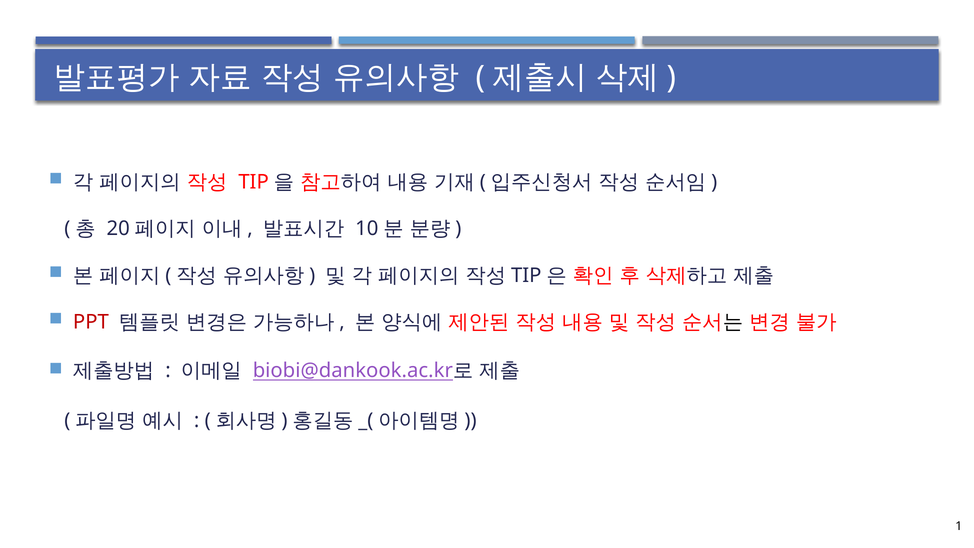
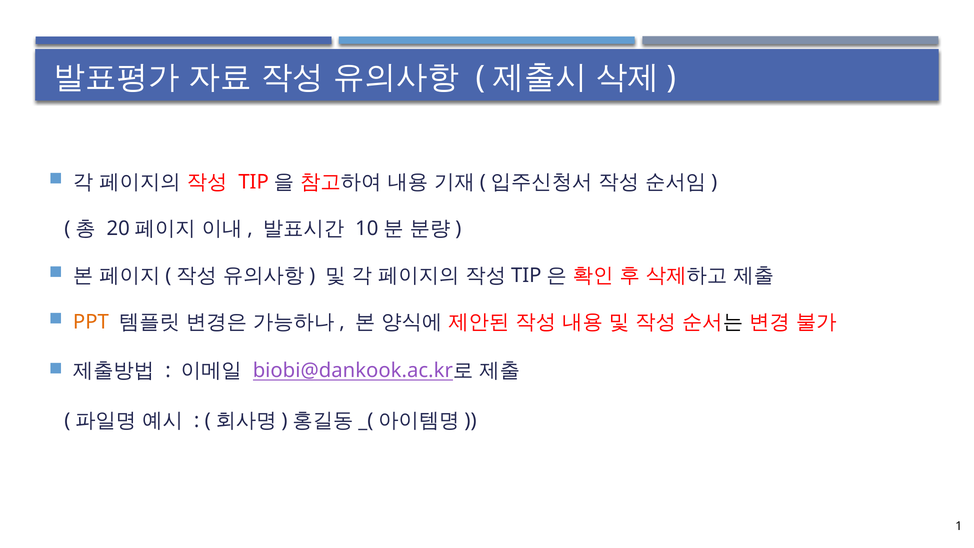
PPT colour: red -> orange (91, 322)
